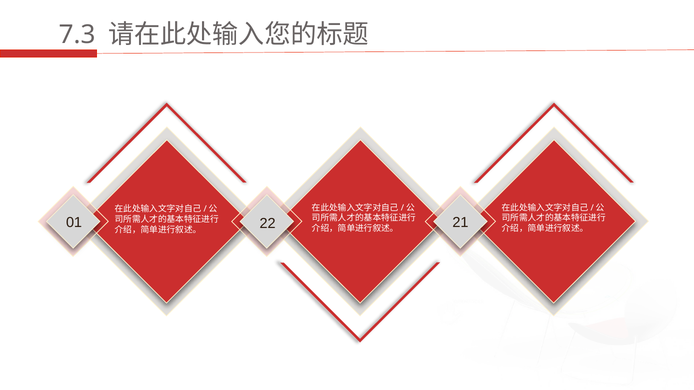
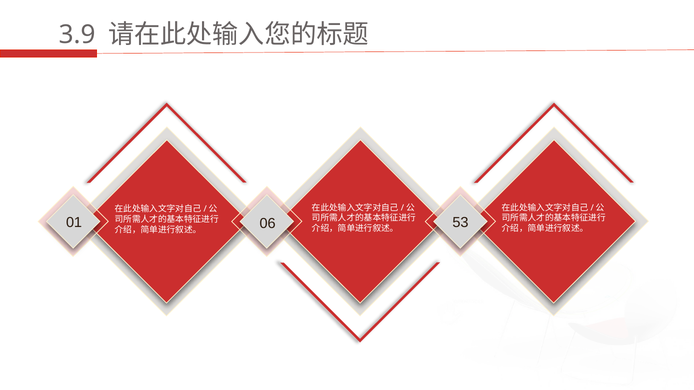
7.3: 7.3 -> 3.9 (77, 35)
21: 21 -> 53 (460, 223)
22: 22 -> 06 (268, 224)
